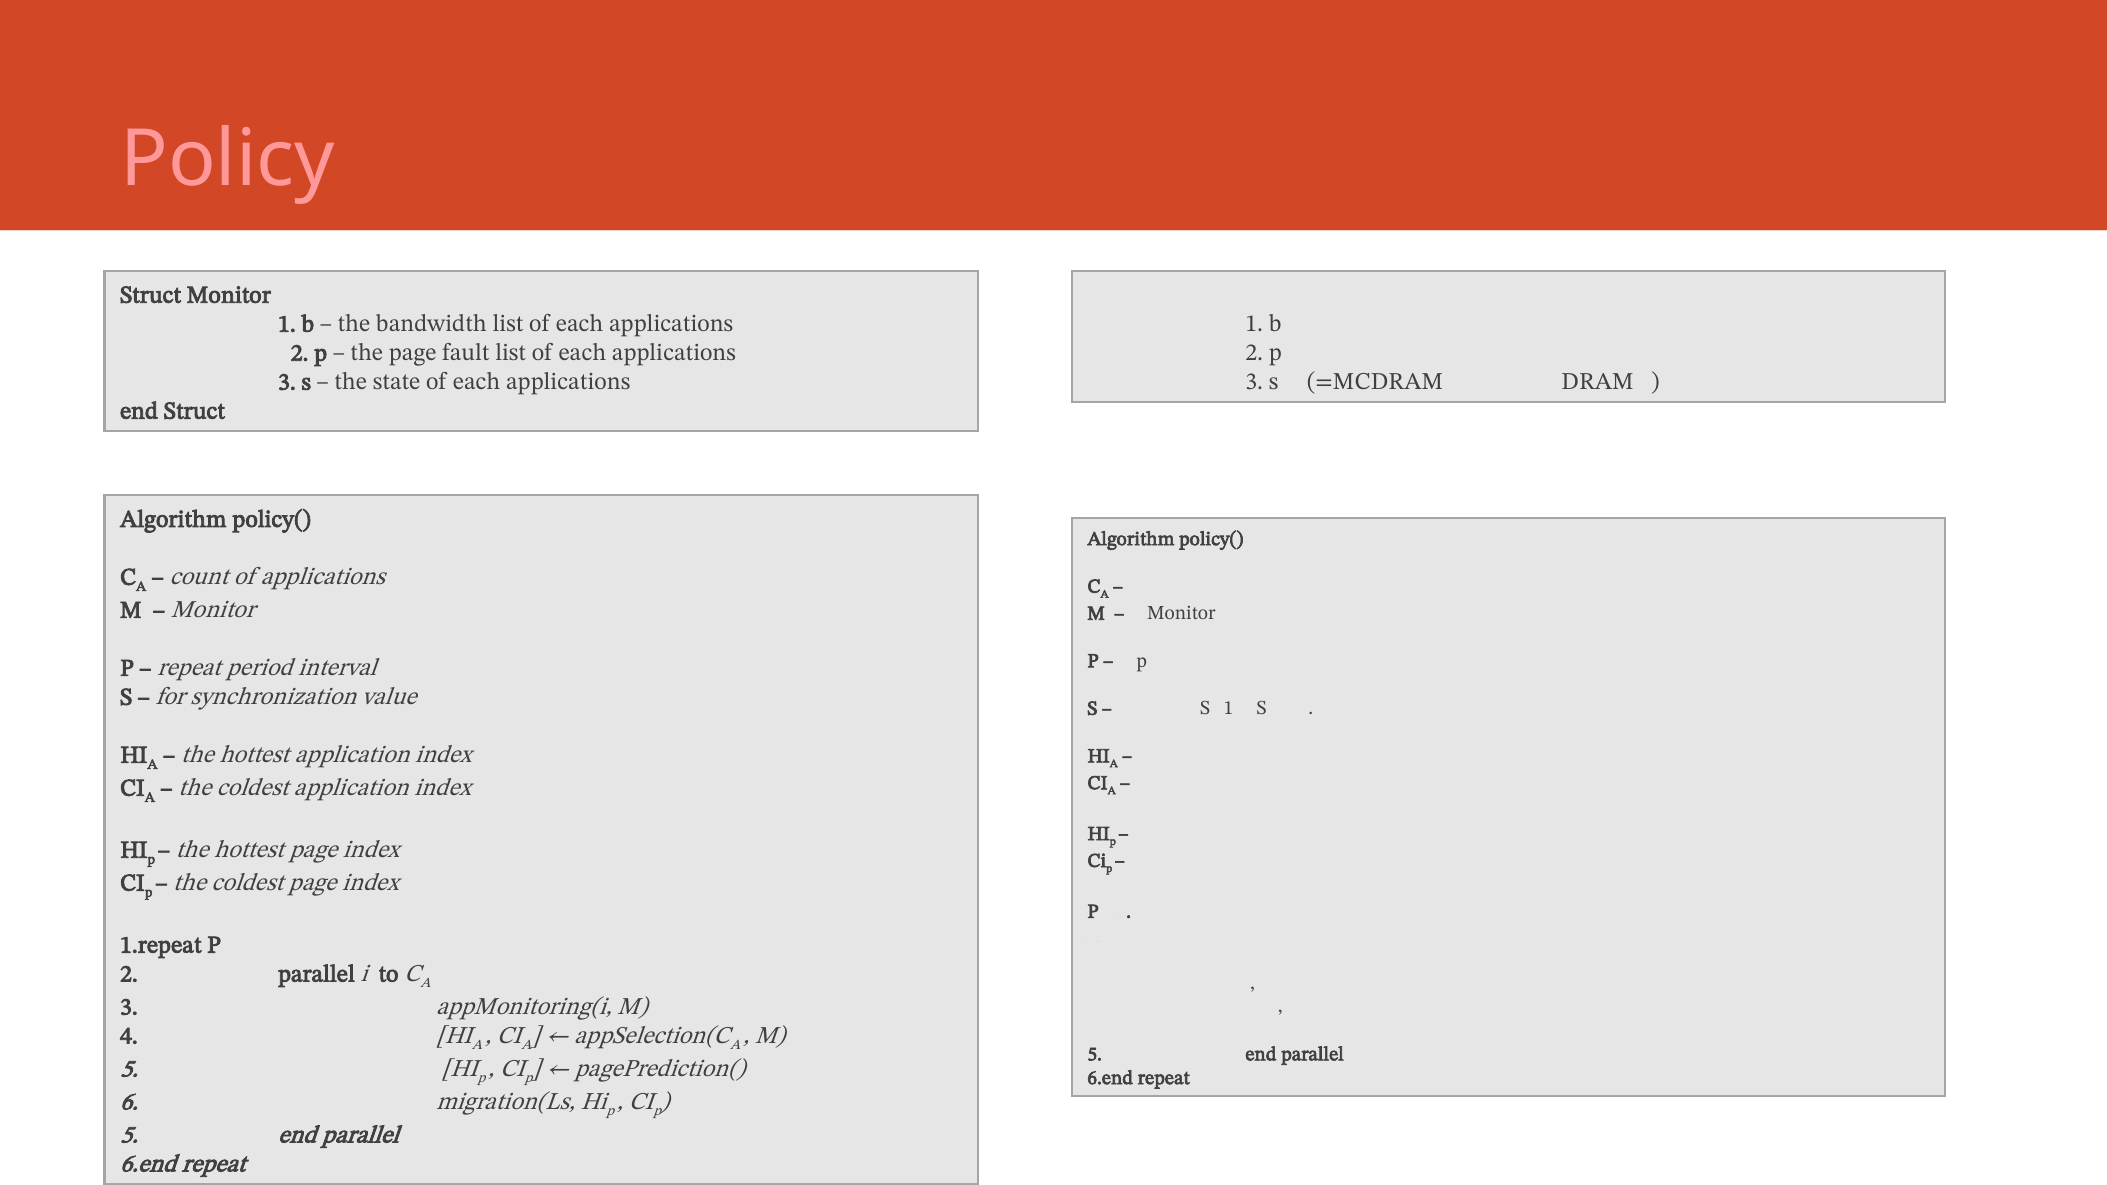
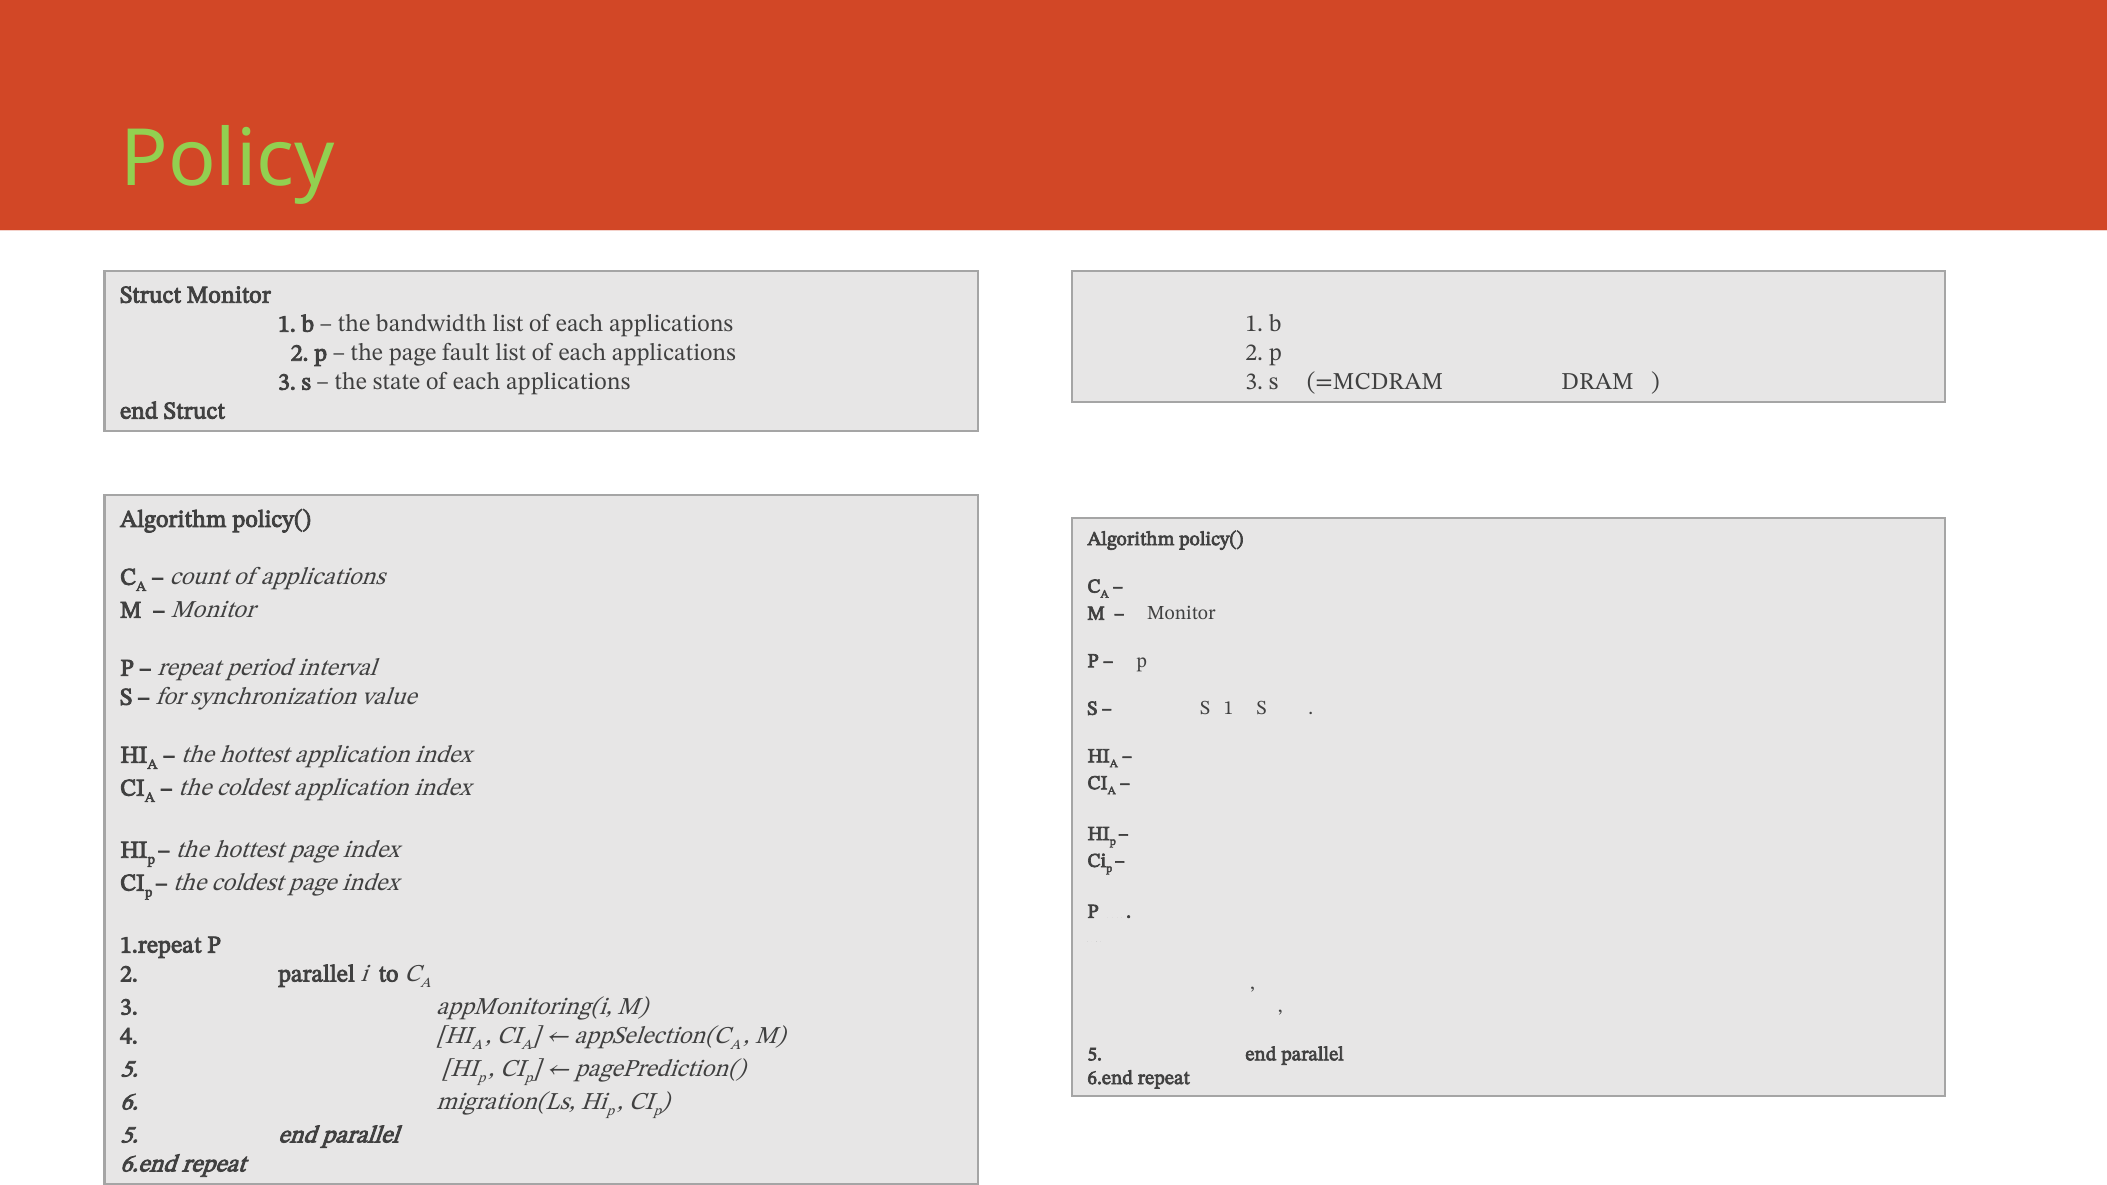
Policy colour: pink -> light green (227, 159)
